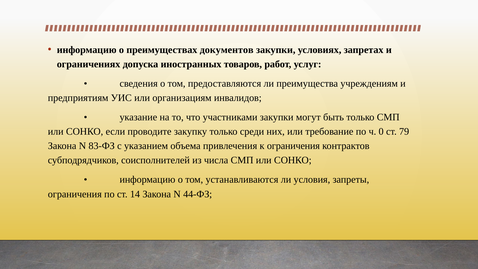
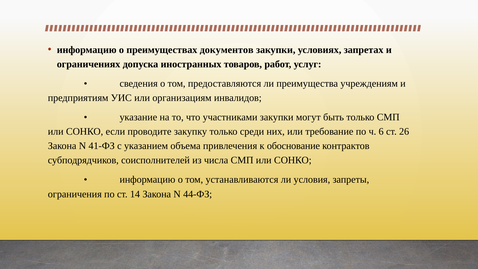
0: 0 -> 6 (381, 132)
79: 79 -> 26 (404, 132)
83-ФЗ: 83-ФЗ -> 41-ФЗ (102, 146)
к ограничения: ограничения -> обоснование (293, 146)
